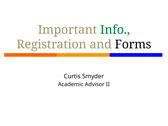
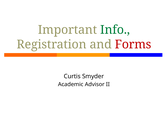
Forms colour: black -> red (133, 44)
